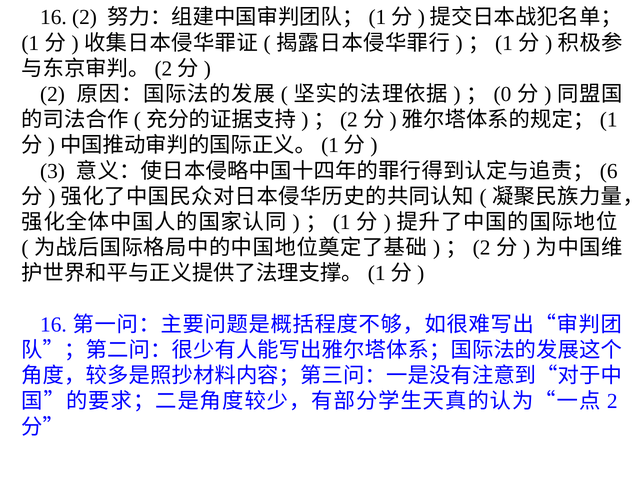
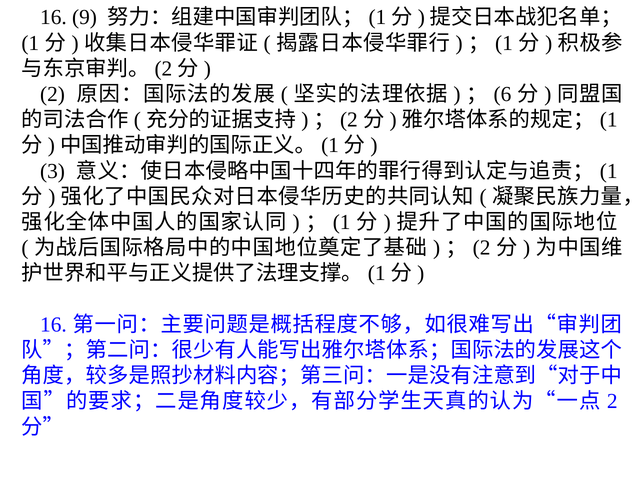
16 2: 2 -> 9 (84, 17)
0: 0 -> 6 (502, 94)
6: 6 -> 1 (609, 171)
